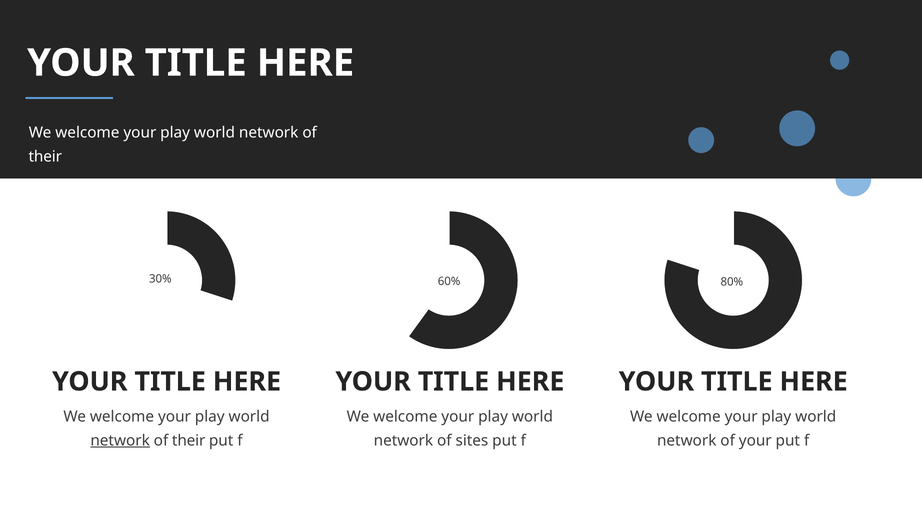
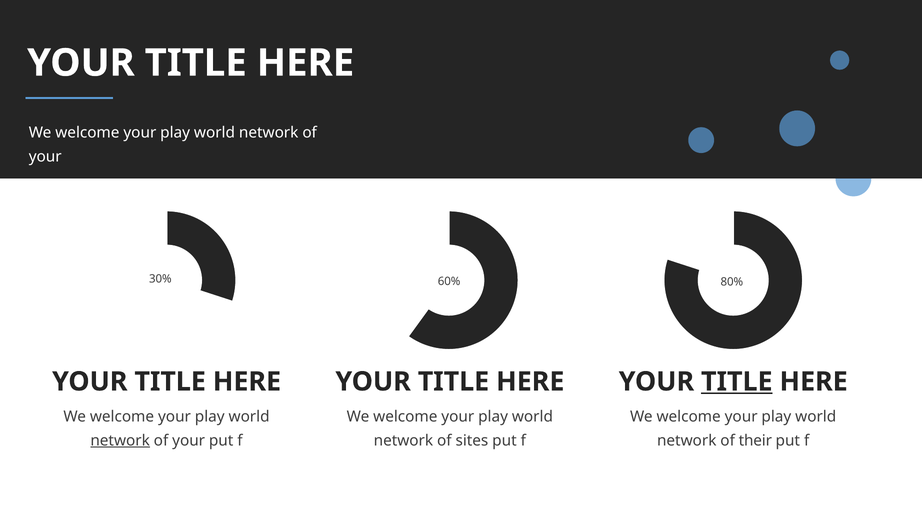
their: their -> your (45, 156)
TITLE underline: none -> present (737, 381)
their: their -> your (189, 440)
of your: your -> their (755, 440)
